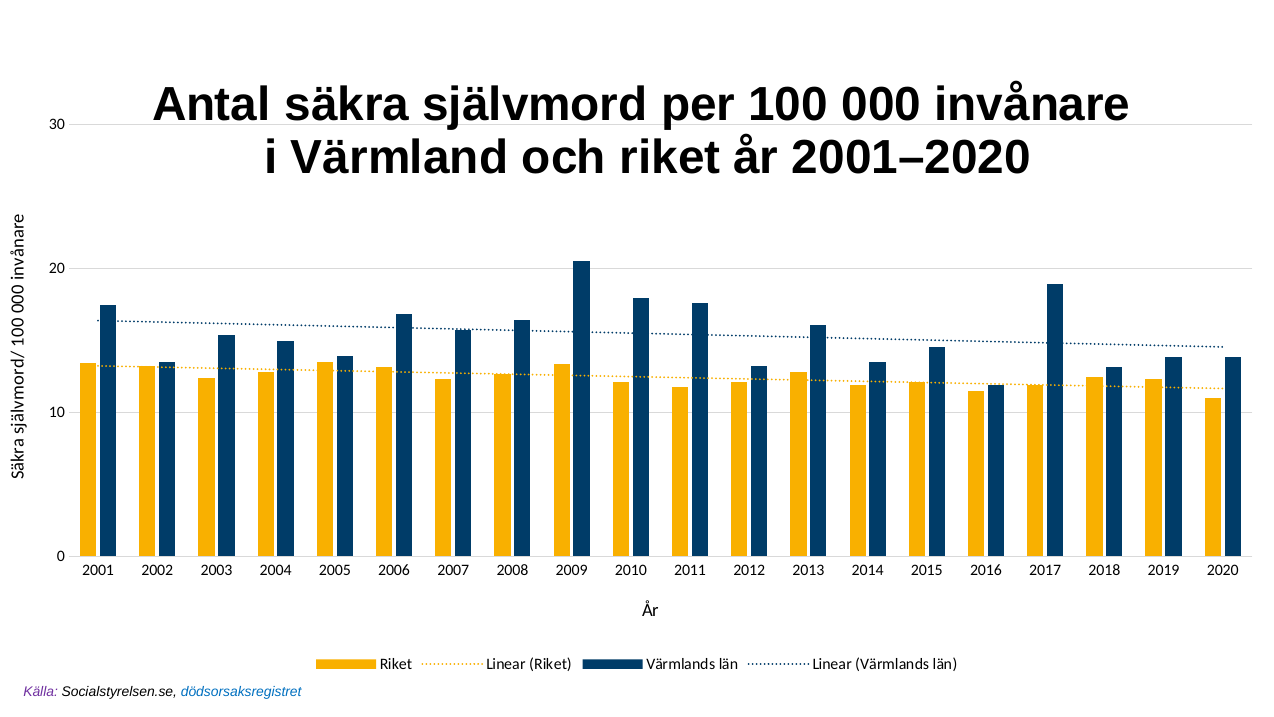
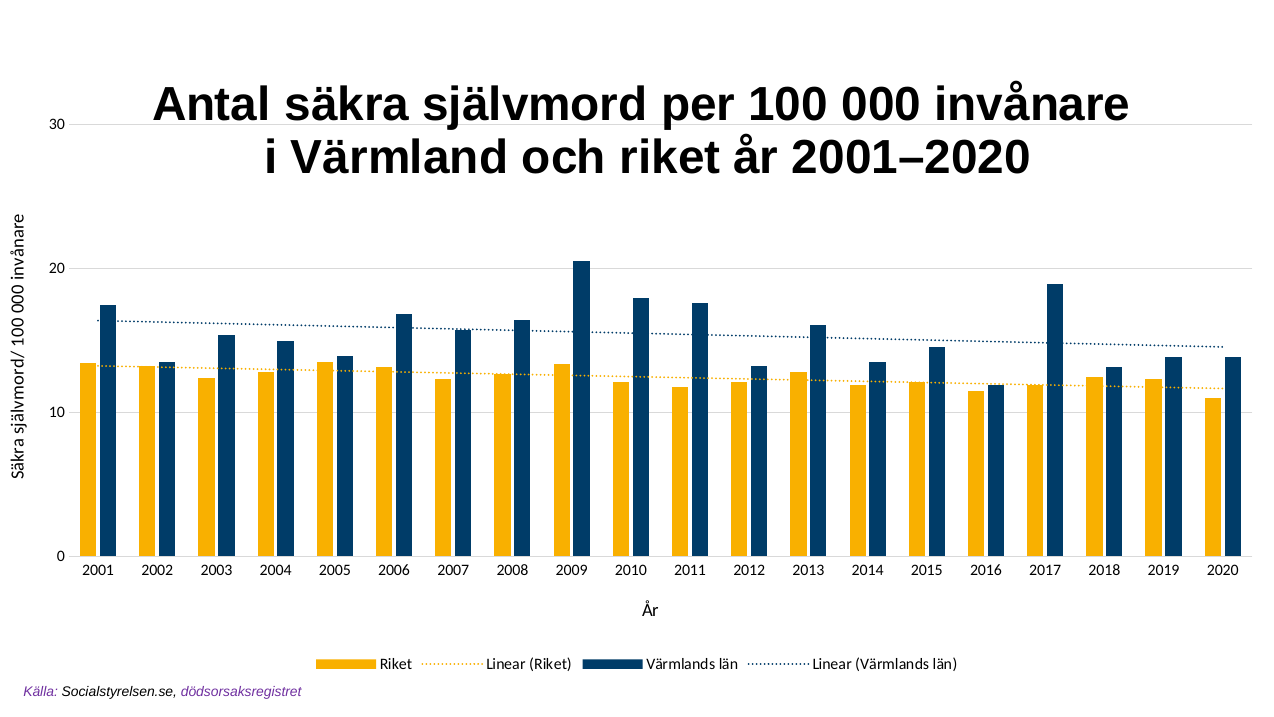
dödsorsaksregistret colour: blue -> purple (241, 691)
